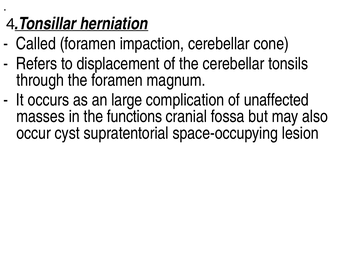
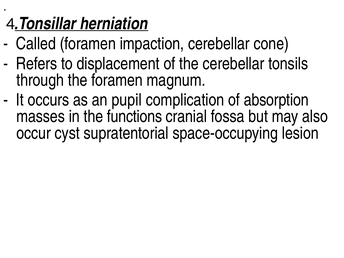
large: large -> pupil (127, 100)
unaffected: unaffected -> absorption (276, 100)
